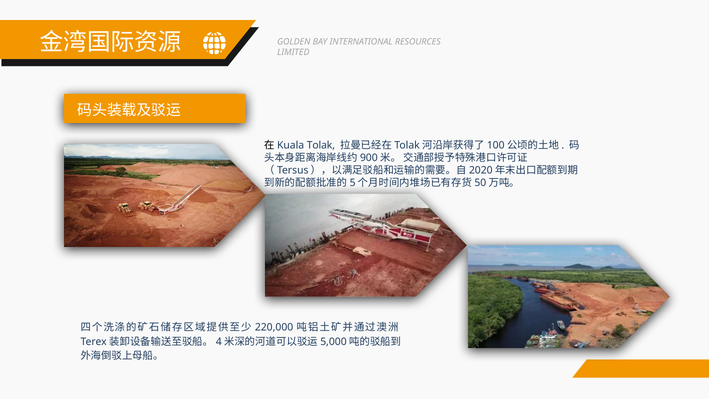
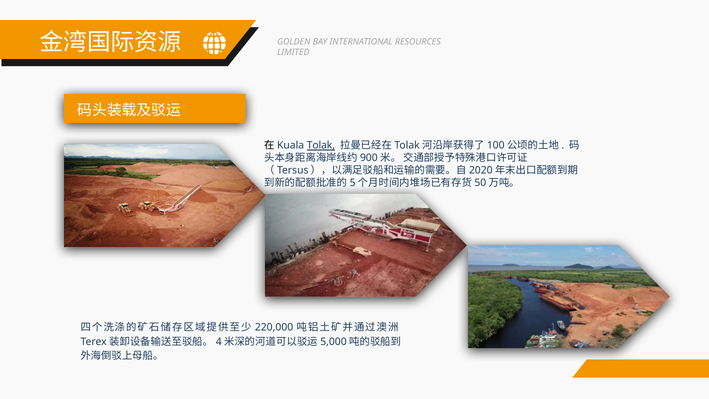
Tolak underline: none -> present (321, 145)
